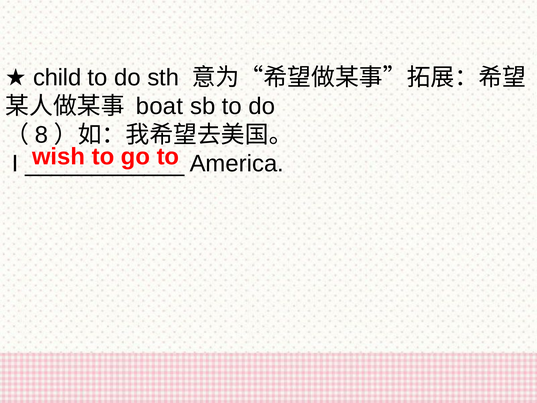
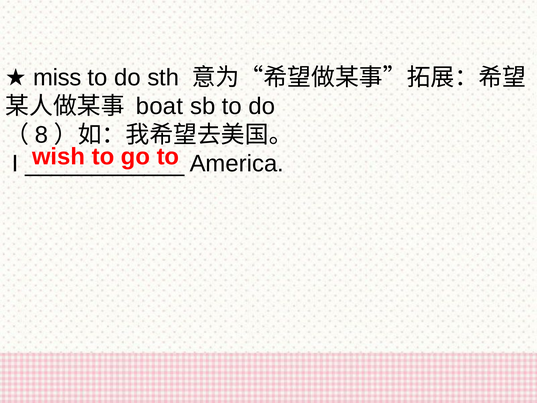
child: child -> miss (57, 78)
